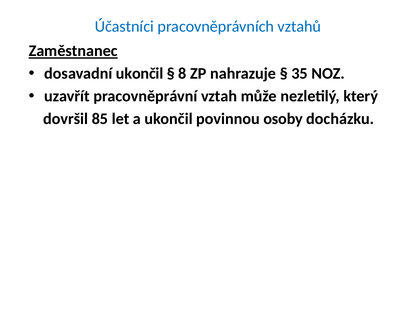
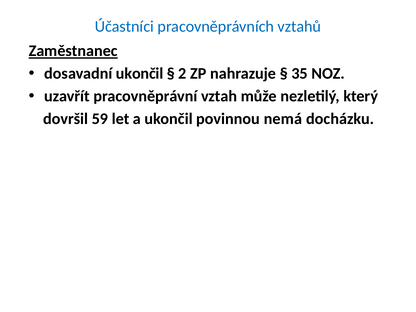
8: 8 -> 2 (182, 74)
85: 85 -> 59 (100, 119)
osoby: osoby -> nemá (283, 119)
